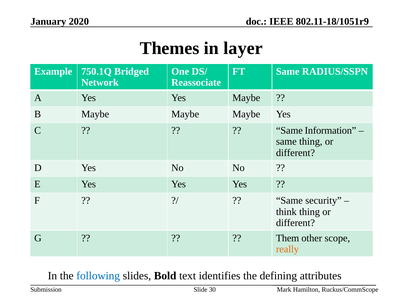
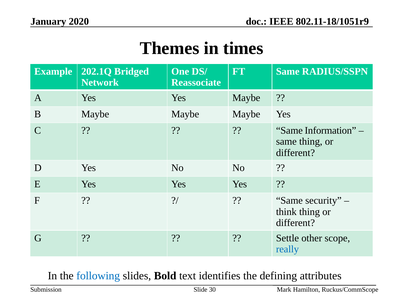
layer: layer -> times (243, 48)
750.1Q: 750.1Q -> 202.1Q (96, 72)
Them: Them -> Settle (287, 238)
really colour: orange -> blue (287, 249)
